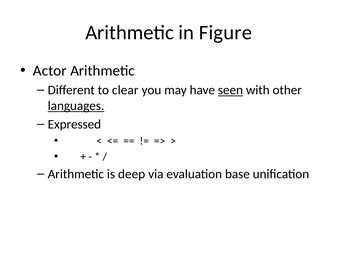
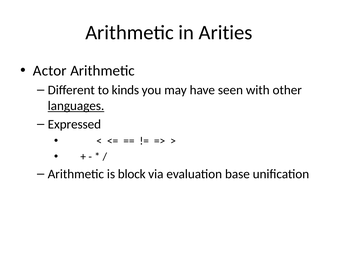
Figure: Figure -> Arities (226, 33)
clear: clear -> kinds (125, 90)
seen underline: present -> none (230, 90)
deep: deep -> block (132, 174)
